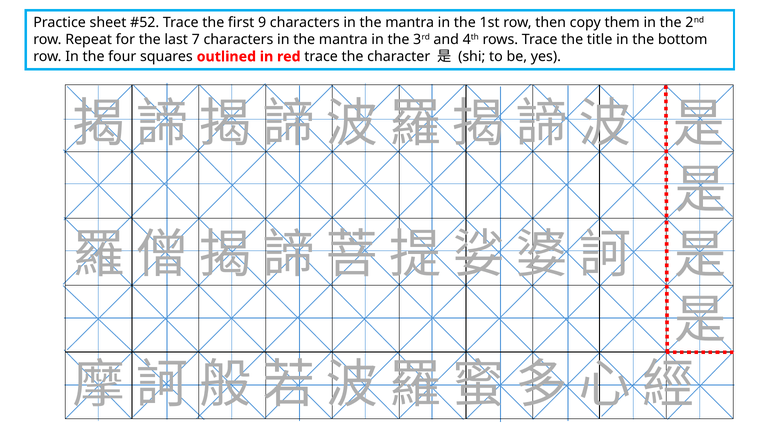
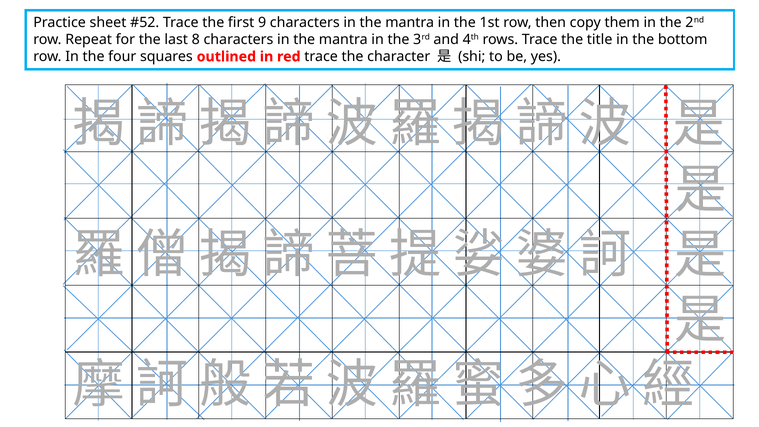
7: 7 -> 8 (196, 40)
